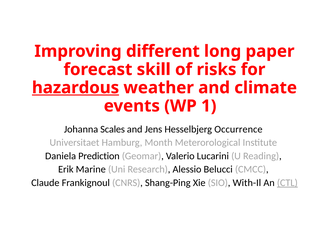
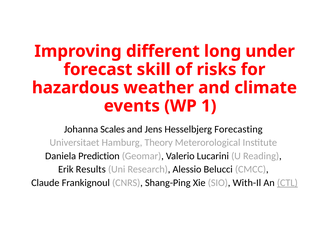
paper: paper -> under (270, 51)
hazardous underline: present -> none (76, 88)
Occurrence: Occurrence -> Forecasting (238, 129)
Month: Month -> Theory (159, 143)
Marine: Marine -> Results (91, 169)
